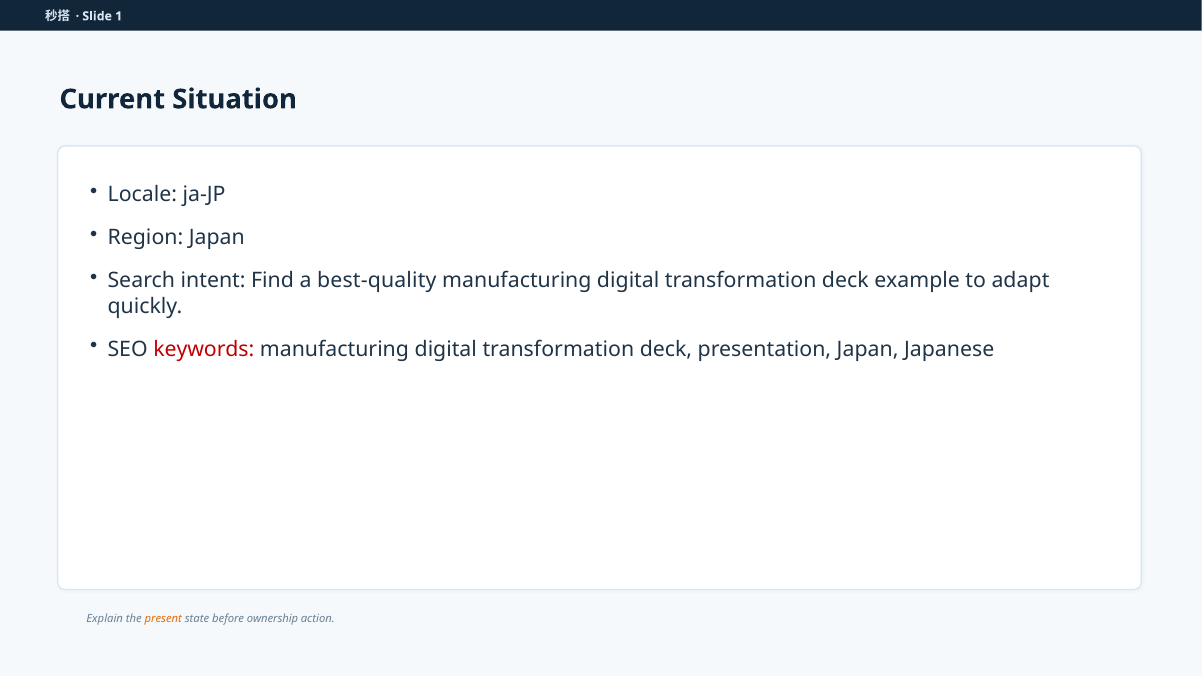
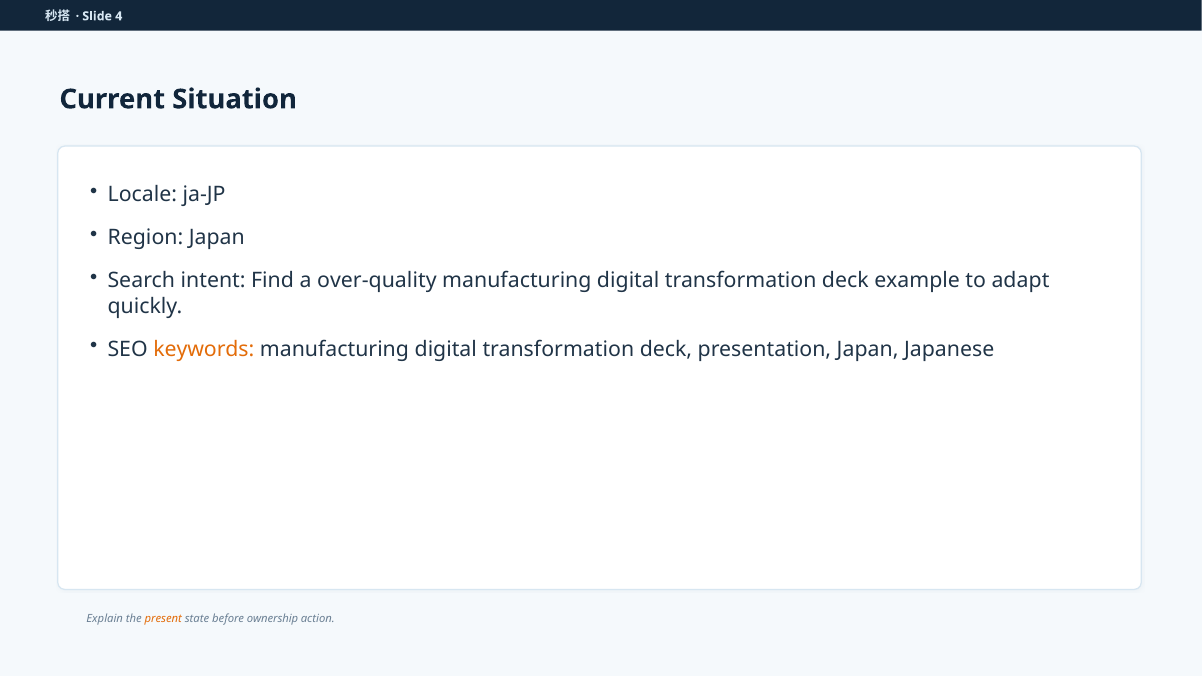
1: 1 -> 4 (119, 16)
best-quality: best-quality -> over-quality (377, 281)
keywords colour: red -> orange (204, 349)
